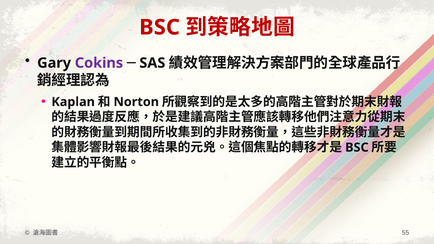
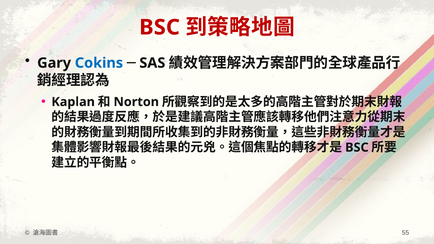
Cokins colour: purple -> blue (99, 63)
